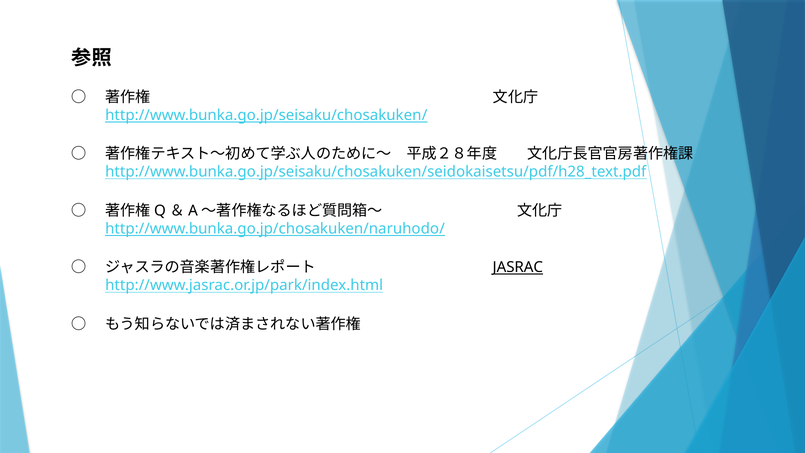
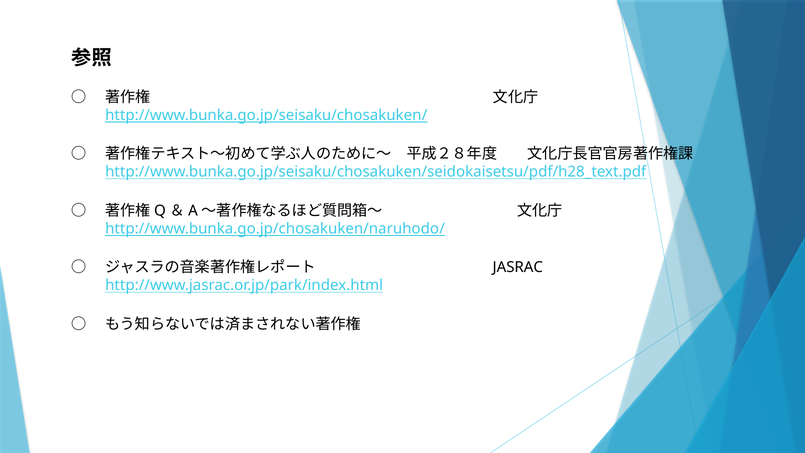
JASRAC underline: present -> none (518, 267)
